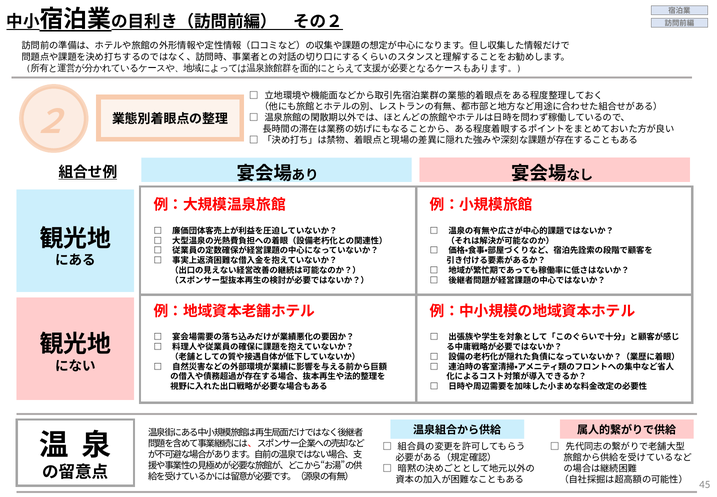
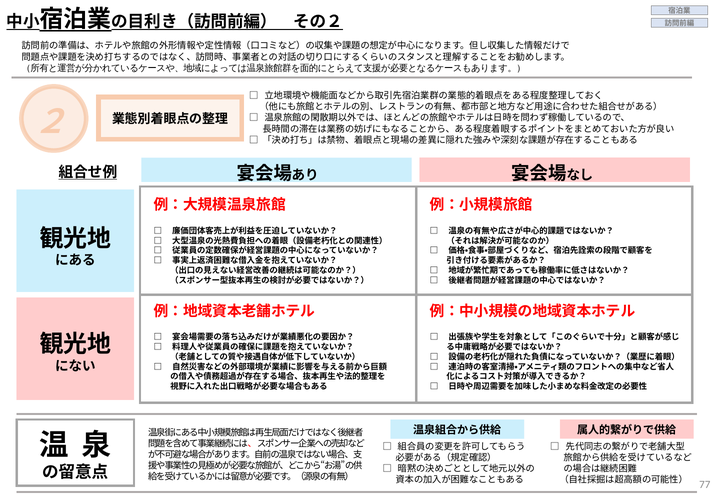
45: 45 -> 77 (705, 484)
